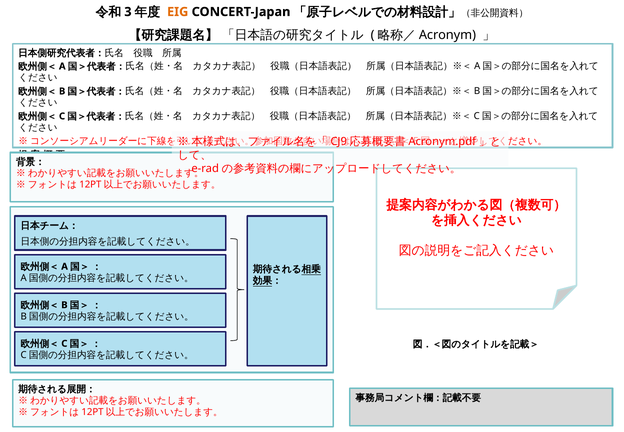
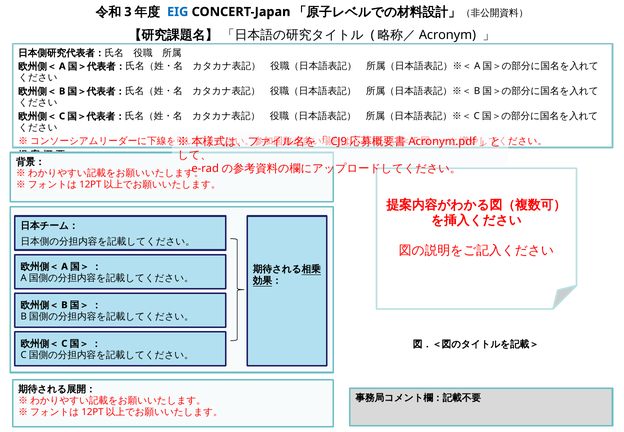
EIG colour: orange -> blue (178, 12)
